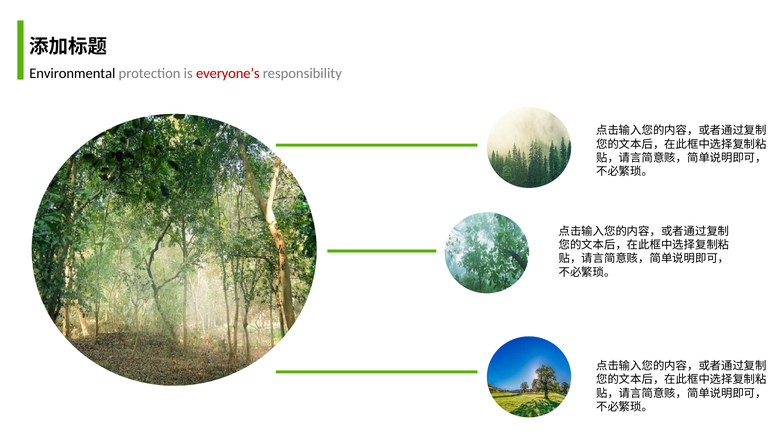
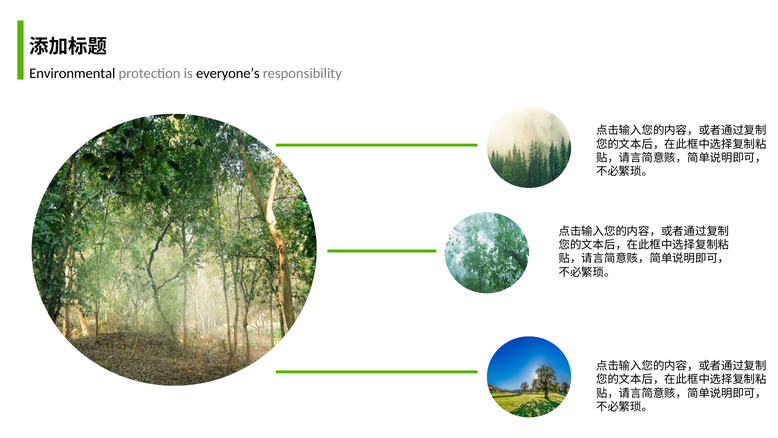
everyone’s colour: red -> black (228, 73)
